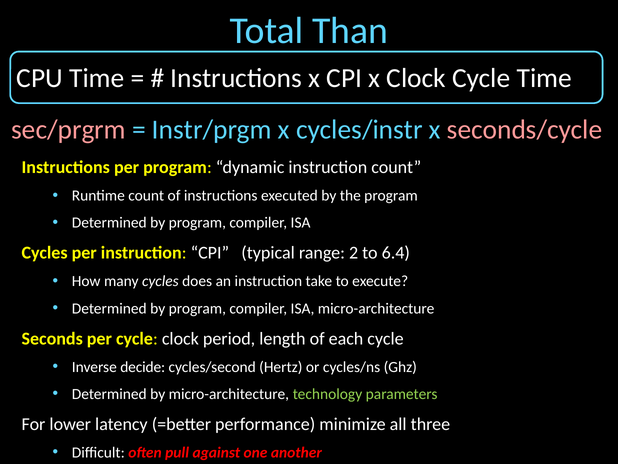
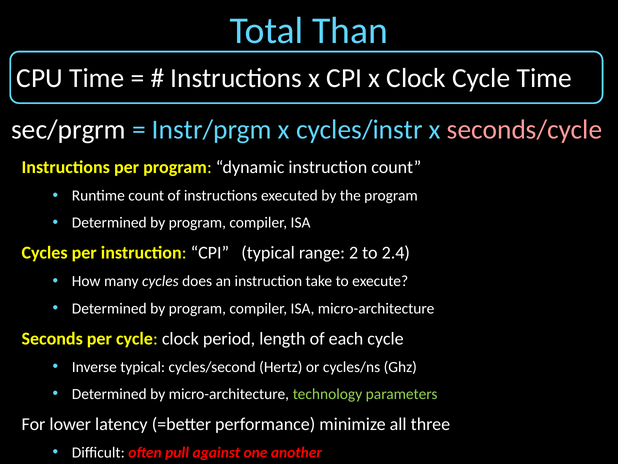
sec/prgrm colour: pink -> white (69, 130)
6.4: 6.4 -> 2.4 (396, 253)
Inverse decide: decide -> typical (143, 367)
